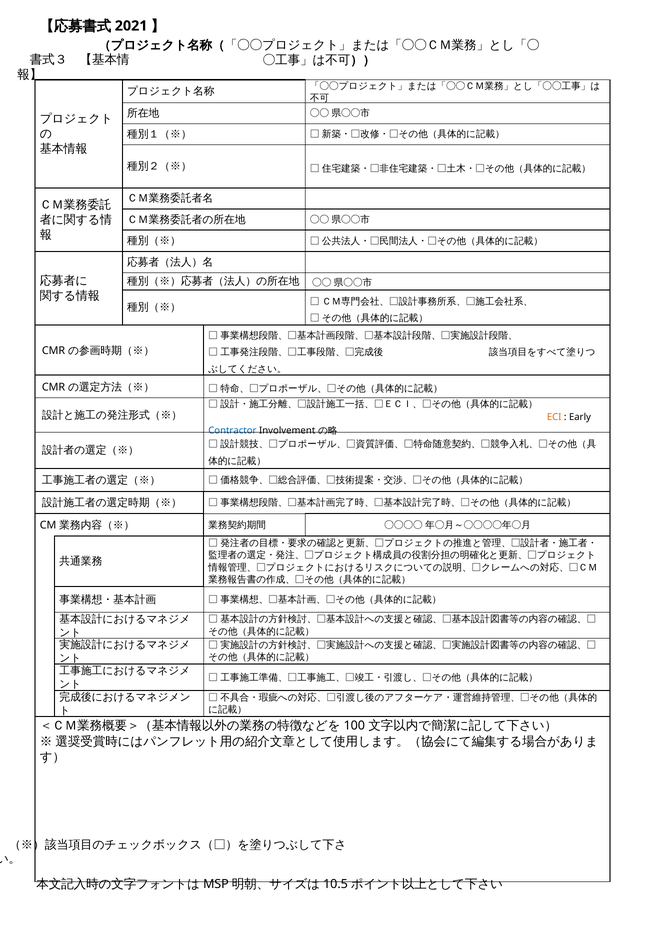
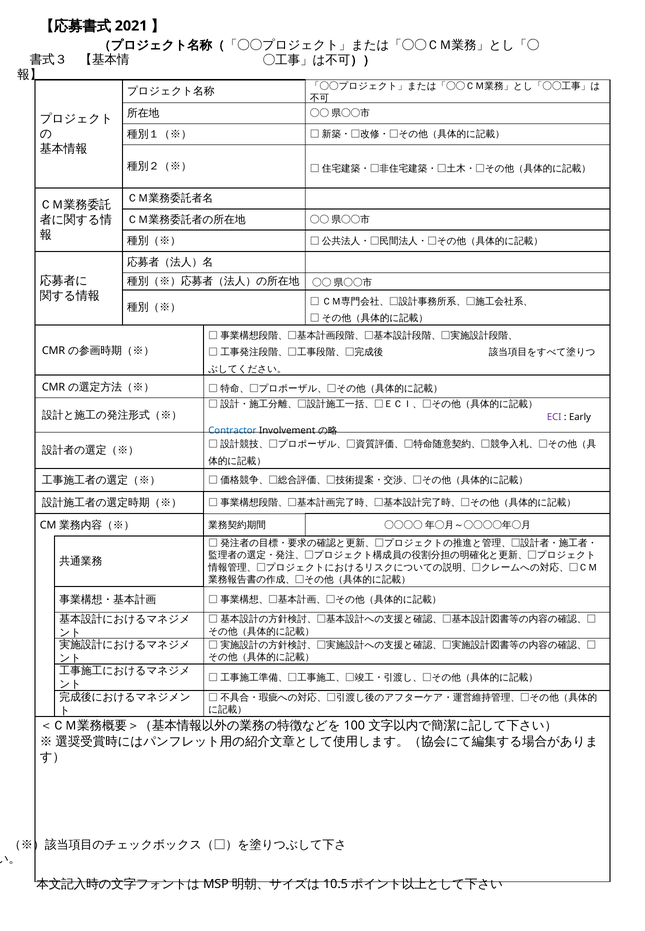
ECI colour: orange -> purple (554, 417)
